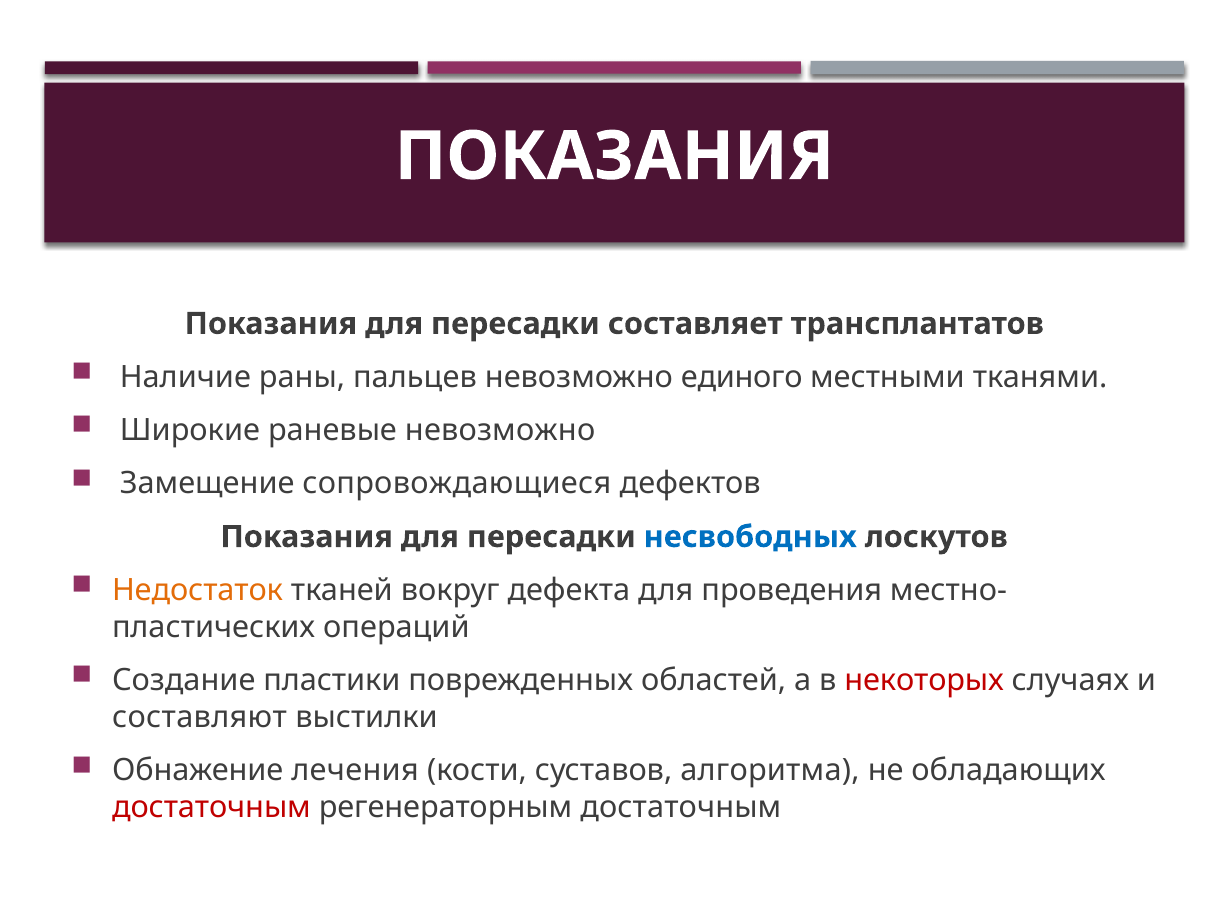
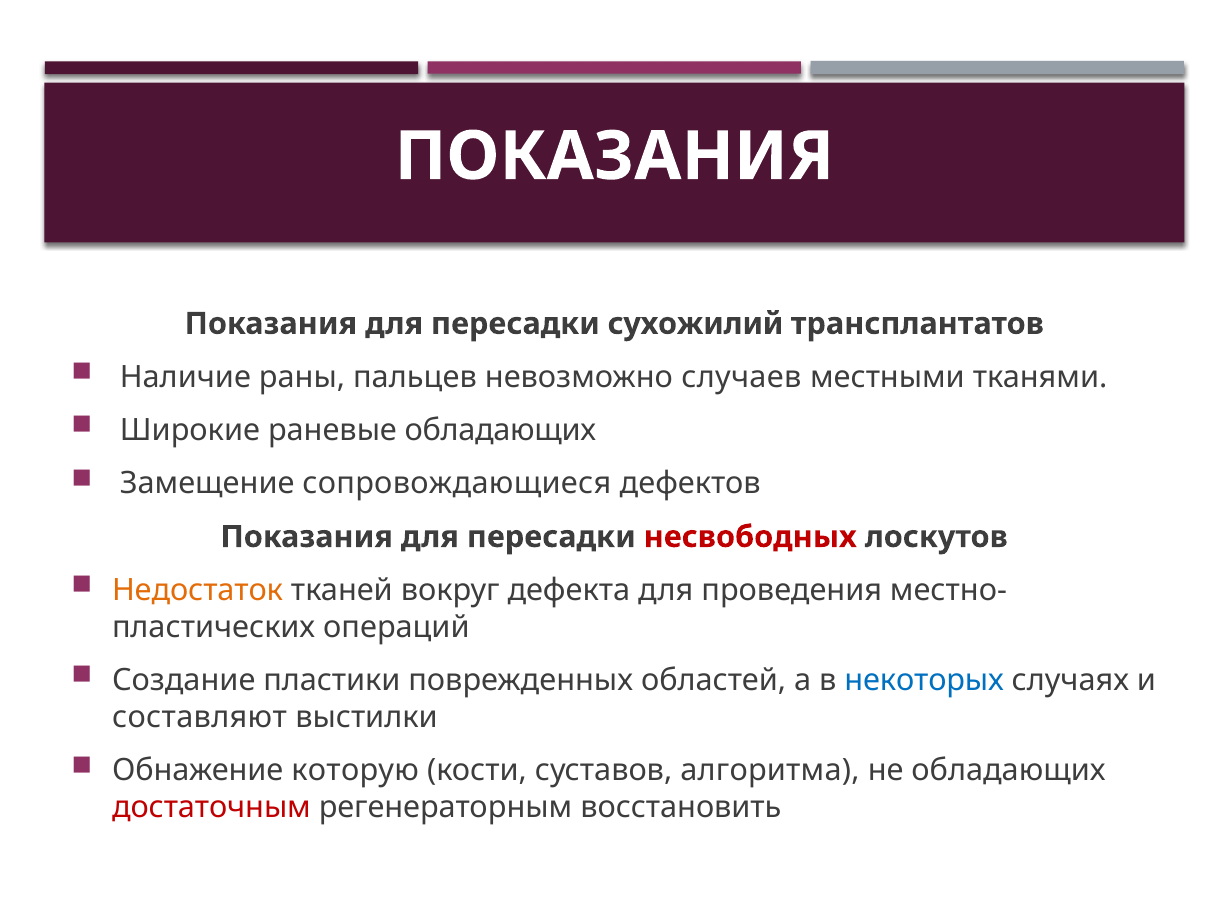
составляет: составляет -> сухожилий (695, 324)
единого: единого -> случаев (741, 377)
раневые невозможно: невозможно -> обладающих (500, 430)
несвободных colour: blue -> red (750, 537)
некоторых colour: red -> blue (924, 680)
лечения: лечения -> которую (355, 770)
регенераторным достаточным: достаточным -> восстановить (681, 807)
